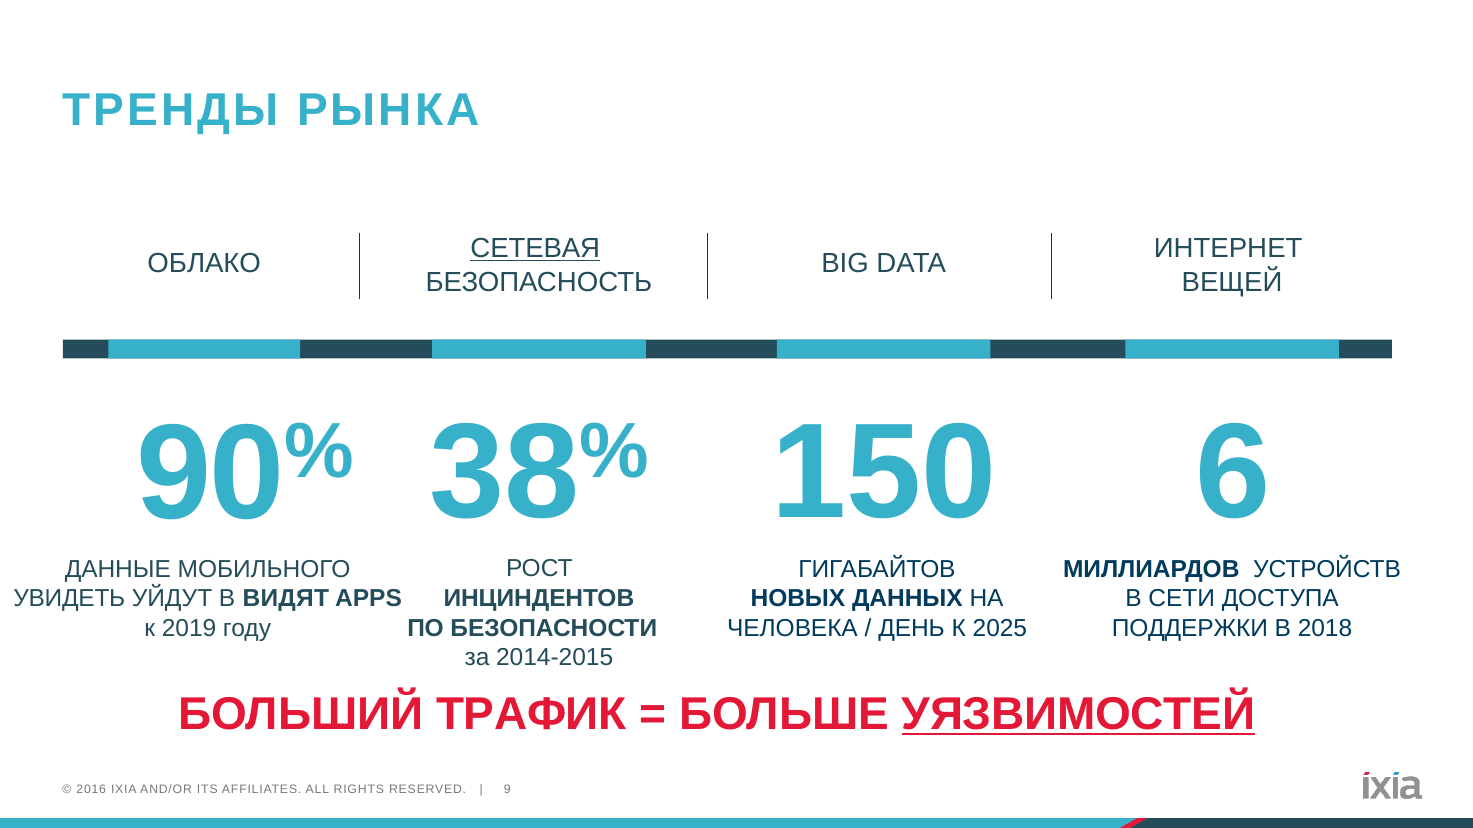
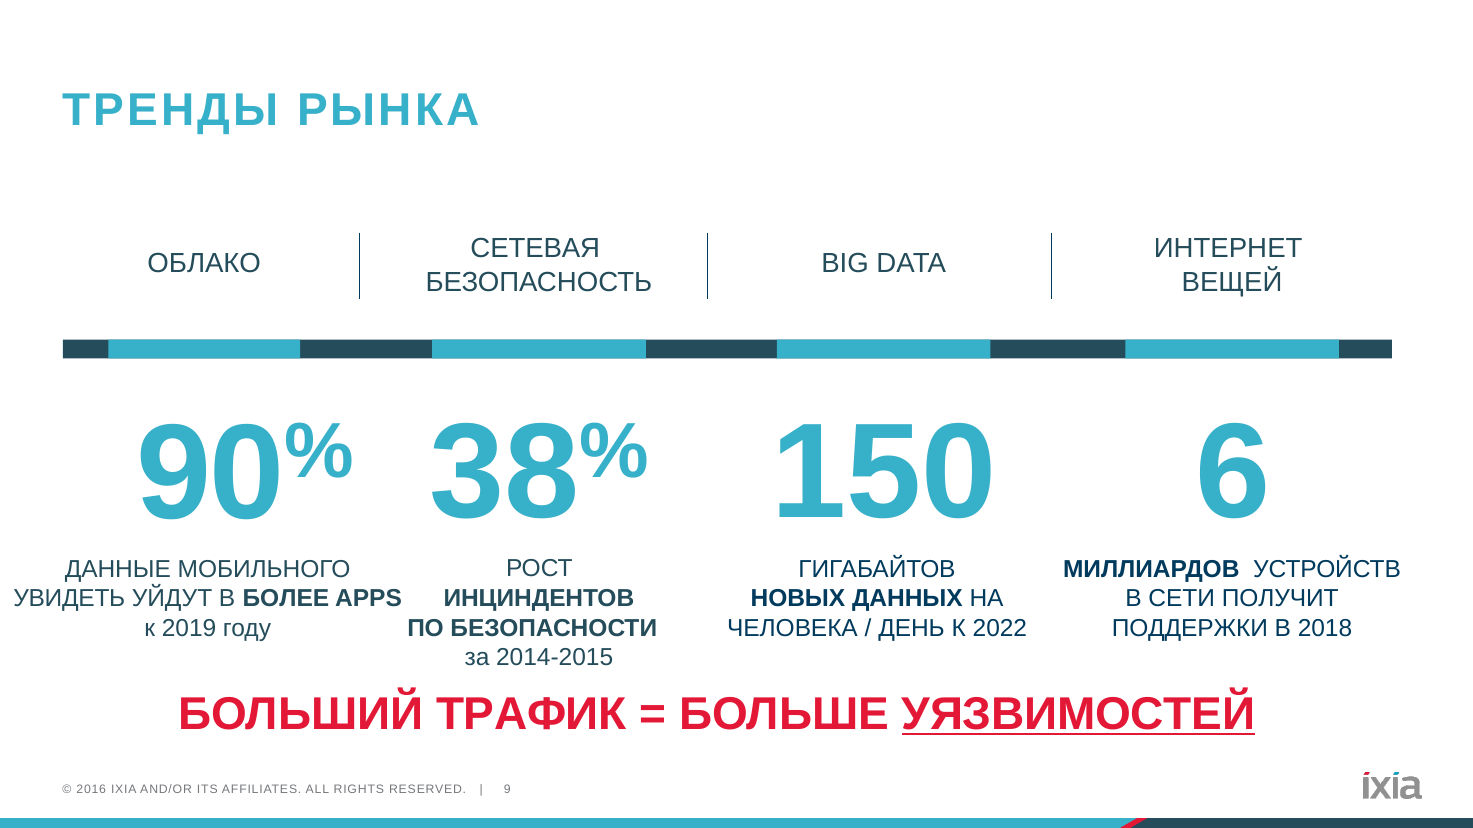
СЕТЕВАЯ underline: present -> none (535, 249)
ВИДЯТ: ВИДЯТ -> БОЛЕЕ (286, 599)
ДОСТУПА: ДОСТУПА -> ПОЛУЧИТ (1280, 599)
2025: 2025 -> 2022 (1000, 629)
